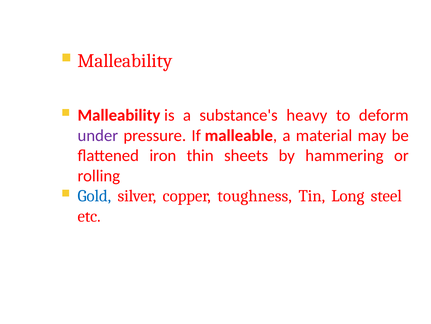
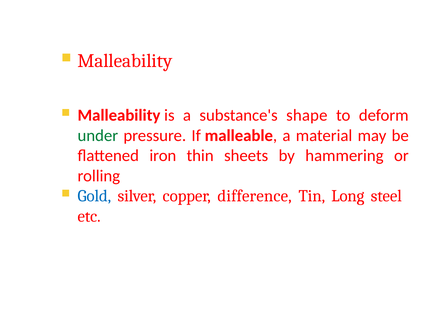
heavy: heavy -> shape (307, 115)
under colour: purple -> green (98, 135)
toughness: toughness -> difference (255, 196)
